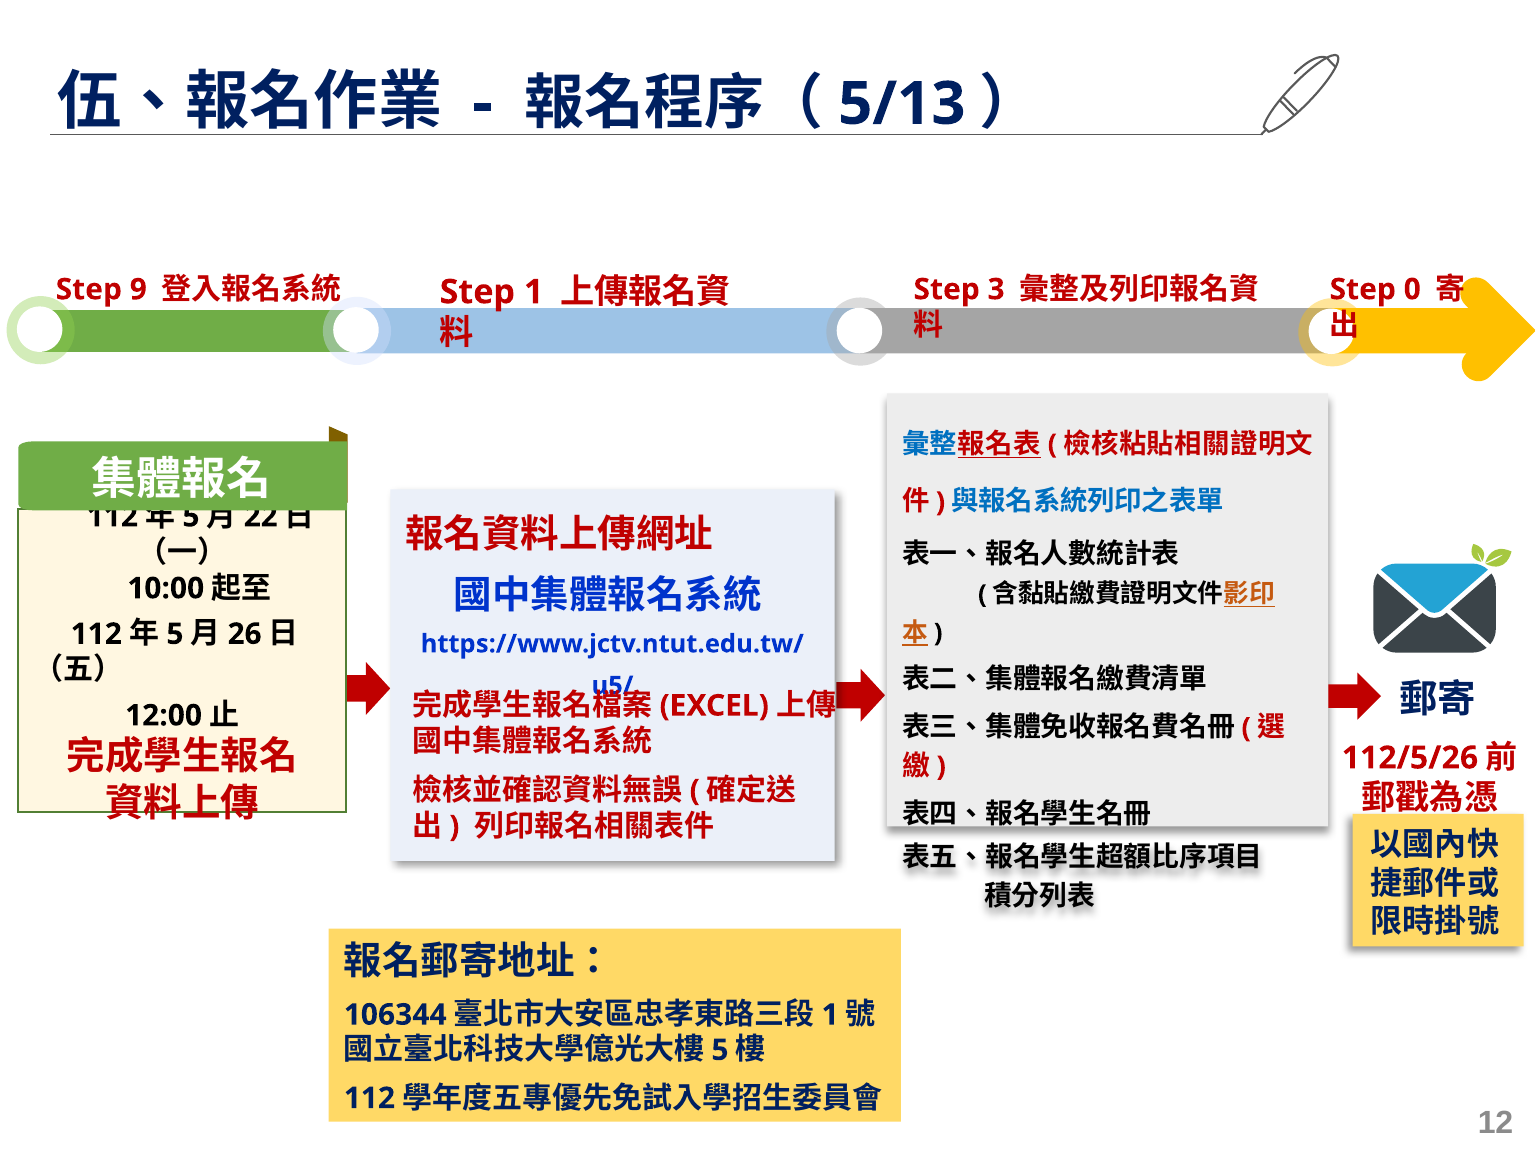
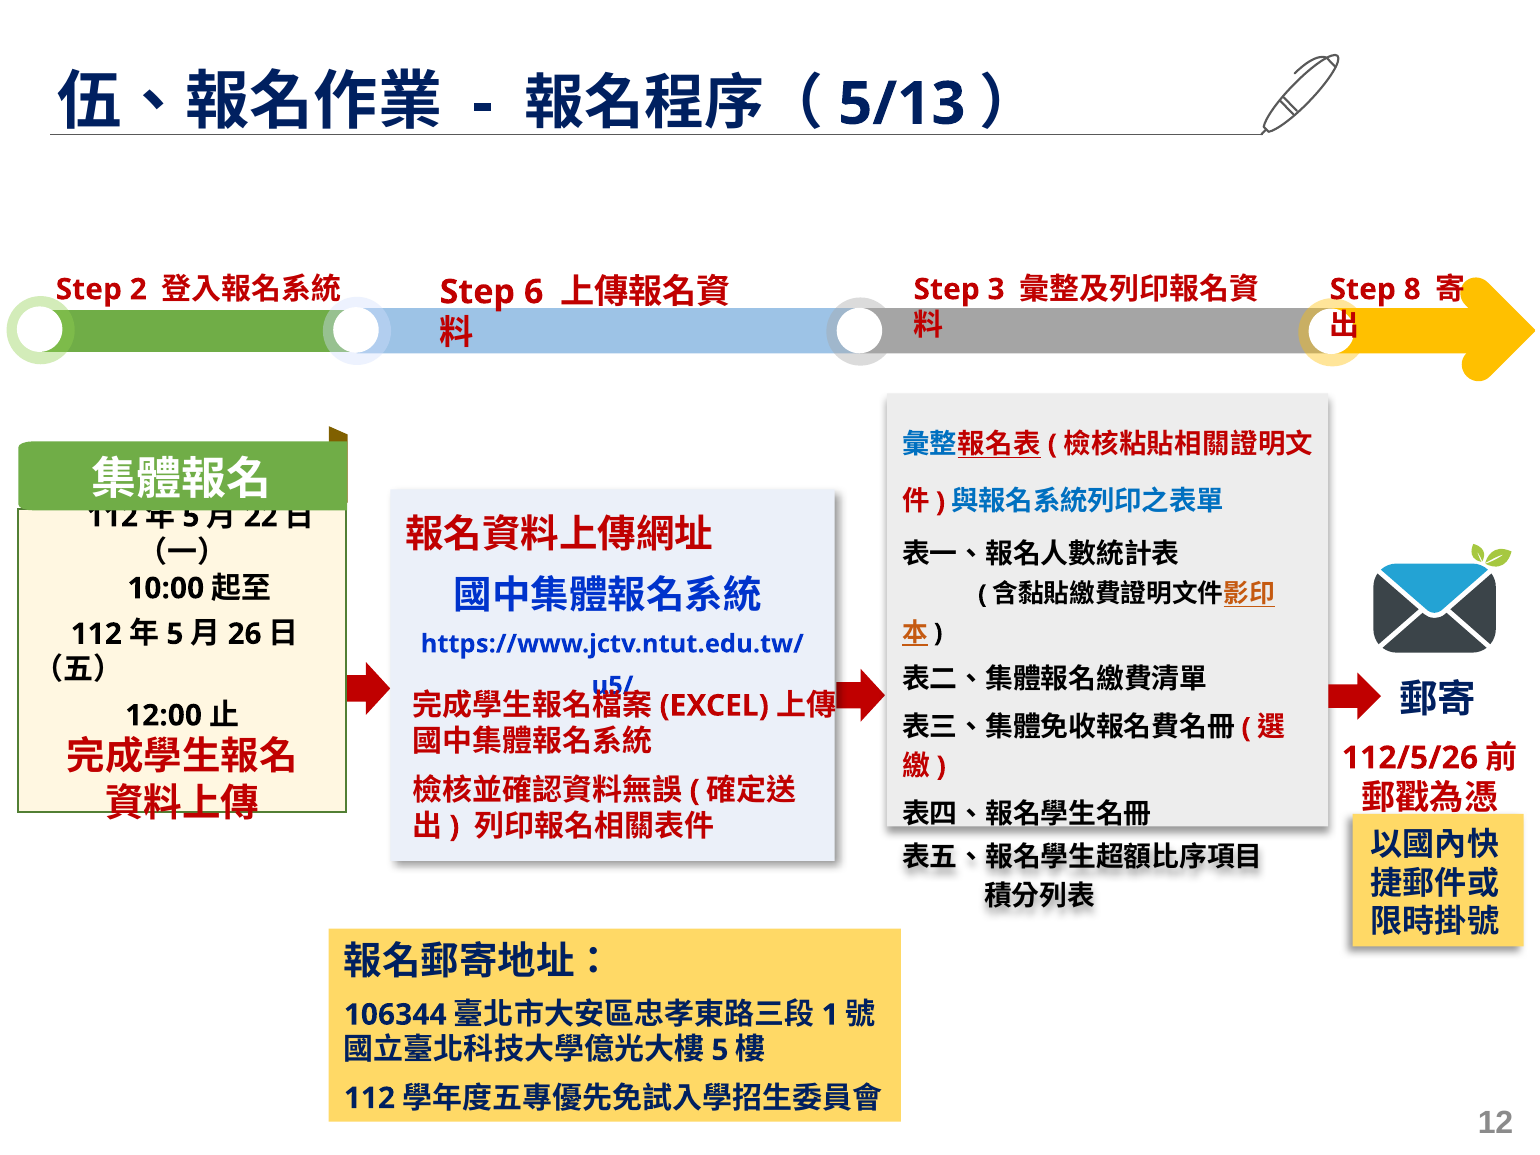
0: 0 -> 8 (1412, 289)
9: 9 -> 2 (138, 289)
Step 1: 1 -> 6 (534, 292)
